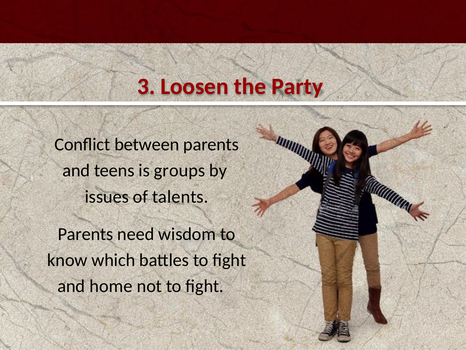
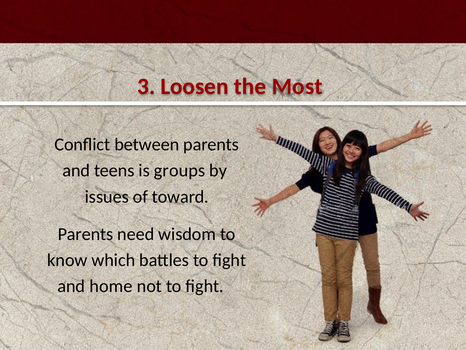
Party: Party -> Most (297, 86)
talents: talents -> toward (180, 196)
